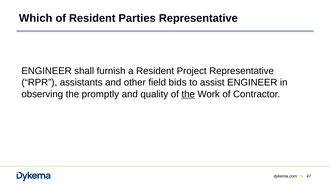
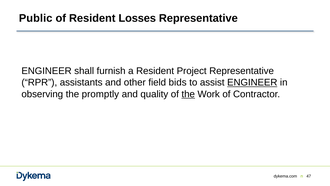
Which: Which -> Public (36, 18)
Parties: Parties -> Losses (137, 18)
ENGINEER underline: none -> present (252, 82)
